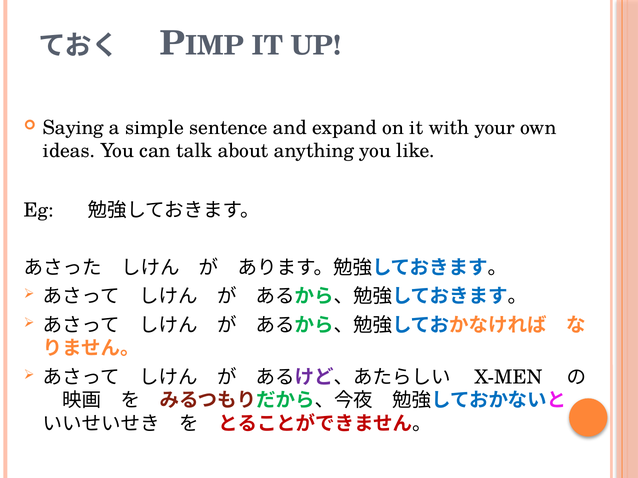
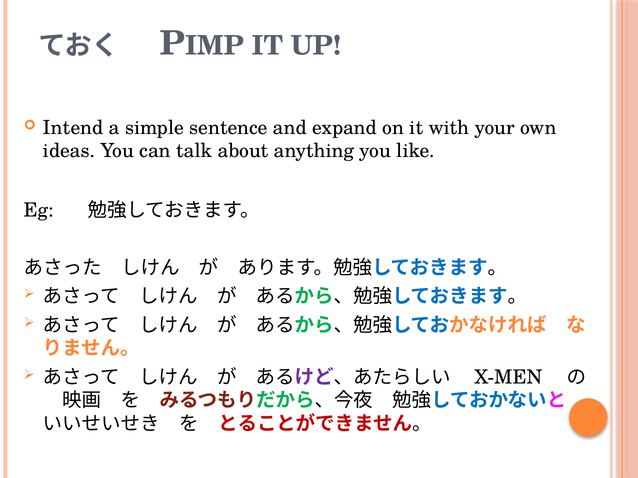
Saying: Saying -> Intend (73, 128)
